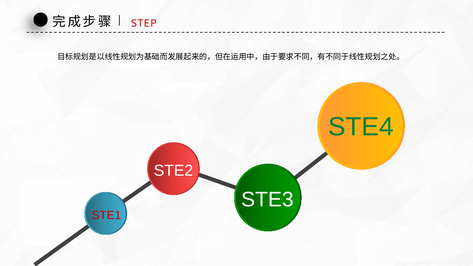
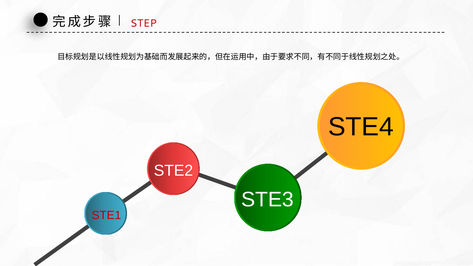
STE4 colour: green -> black (361, 127)
